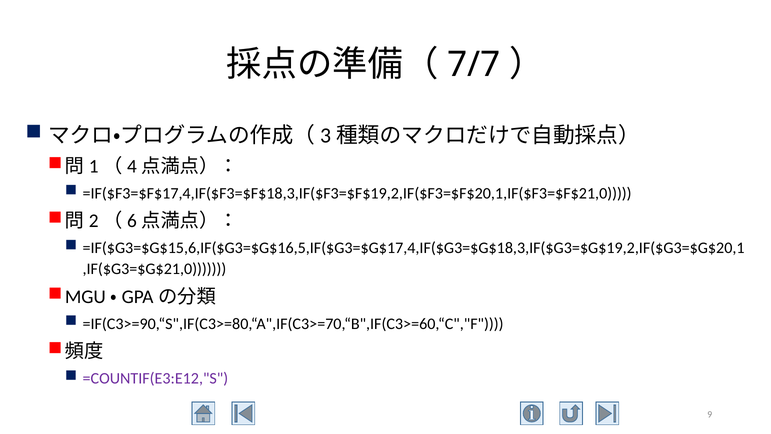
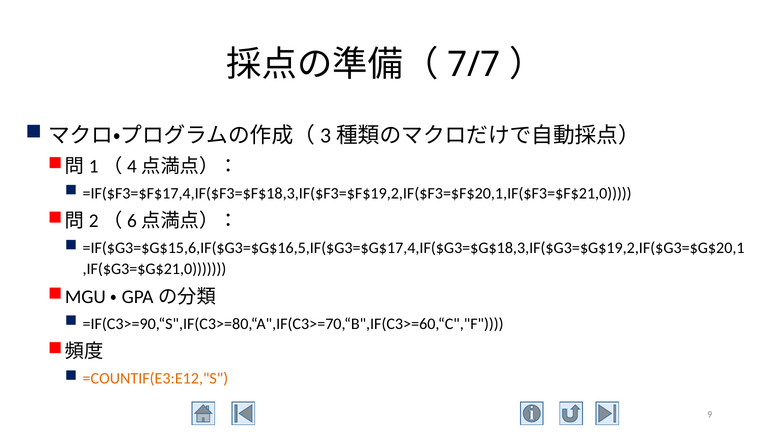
=COUNTIF(E3:E12,"S colour: purple -> orange (155, 378)
